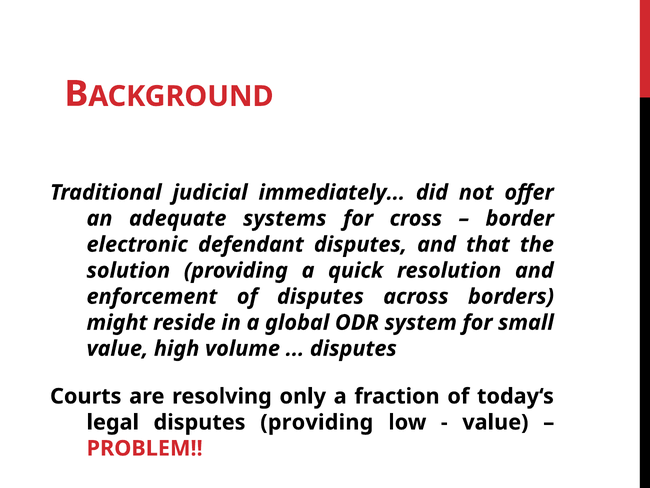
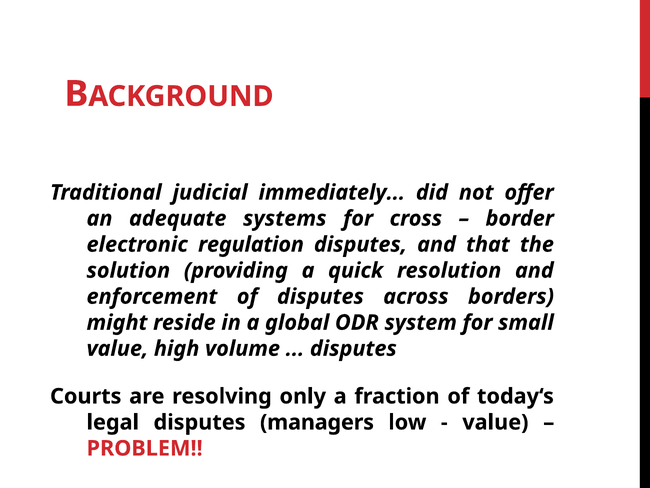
defendant: defendant -> regulation (251, 244)
disputes providing: providing -> managers (317, 422)
